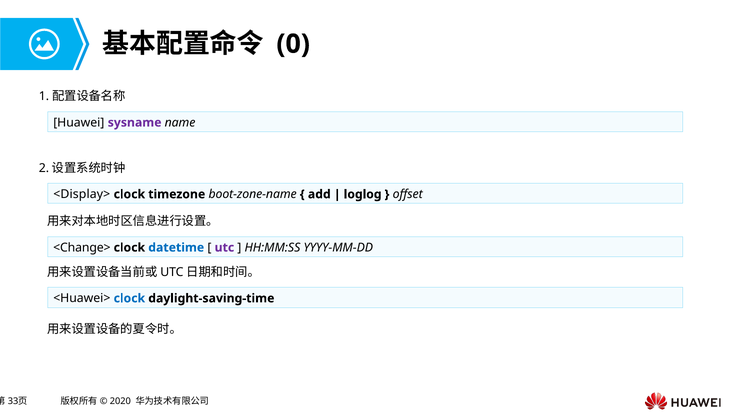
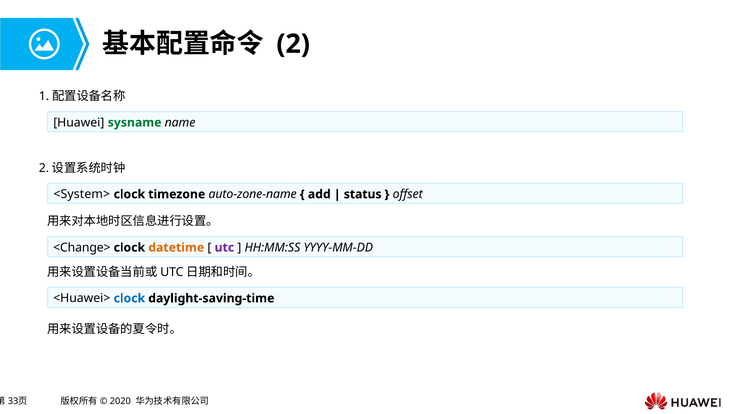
0: 0 -> 2 (293, 44)
sysname colour: purple -> green (135, 123)
<Display>: <Display> -> <System> (82, 195)
boot-zone-name: boot-zone-name -> auto-zone-name (253, 195)
loglog: loglog -> status (363, 195)
datetime colour: blue -> orange (176, 248)
